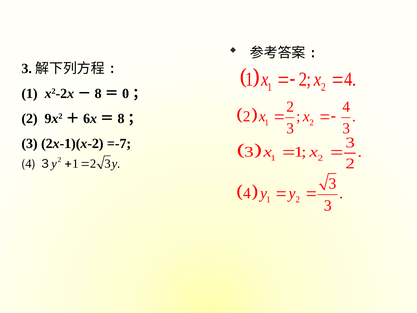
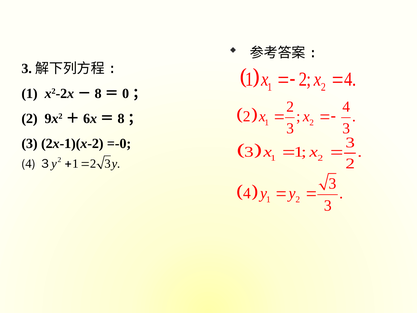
=-7: =-7 -> =-0 (119, 143)
